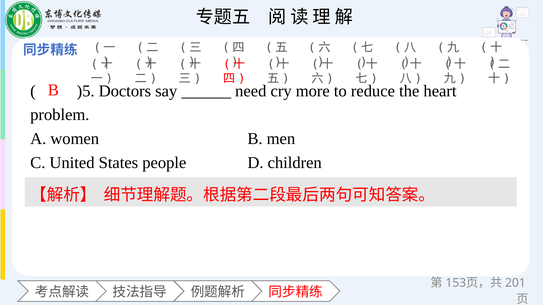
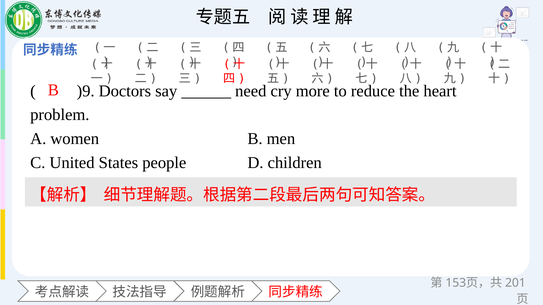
)5: )5 -> )9 (86, 91)
